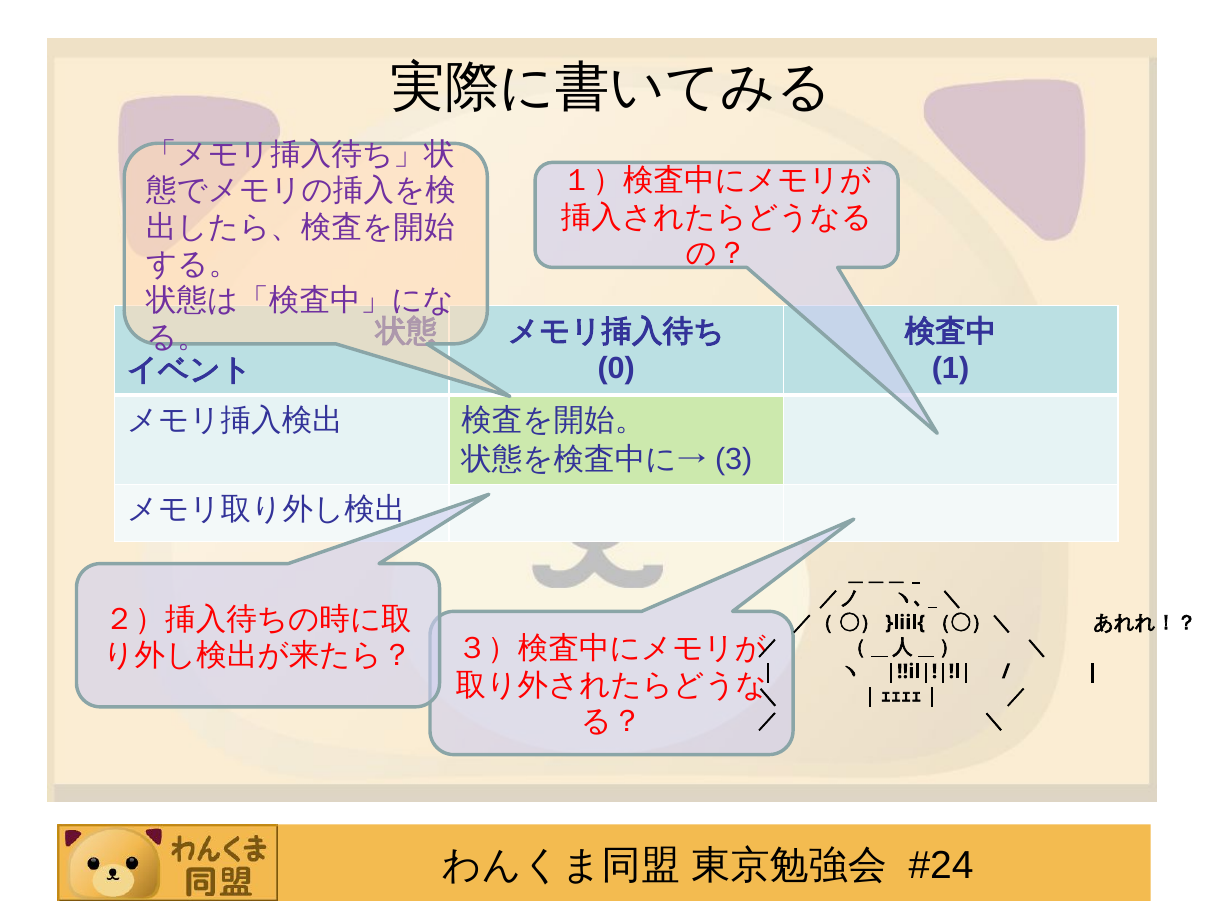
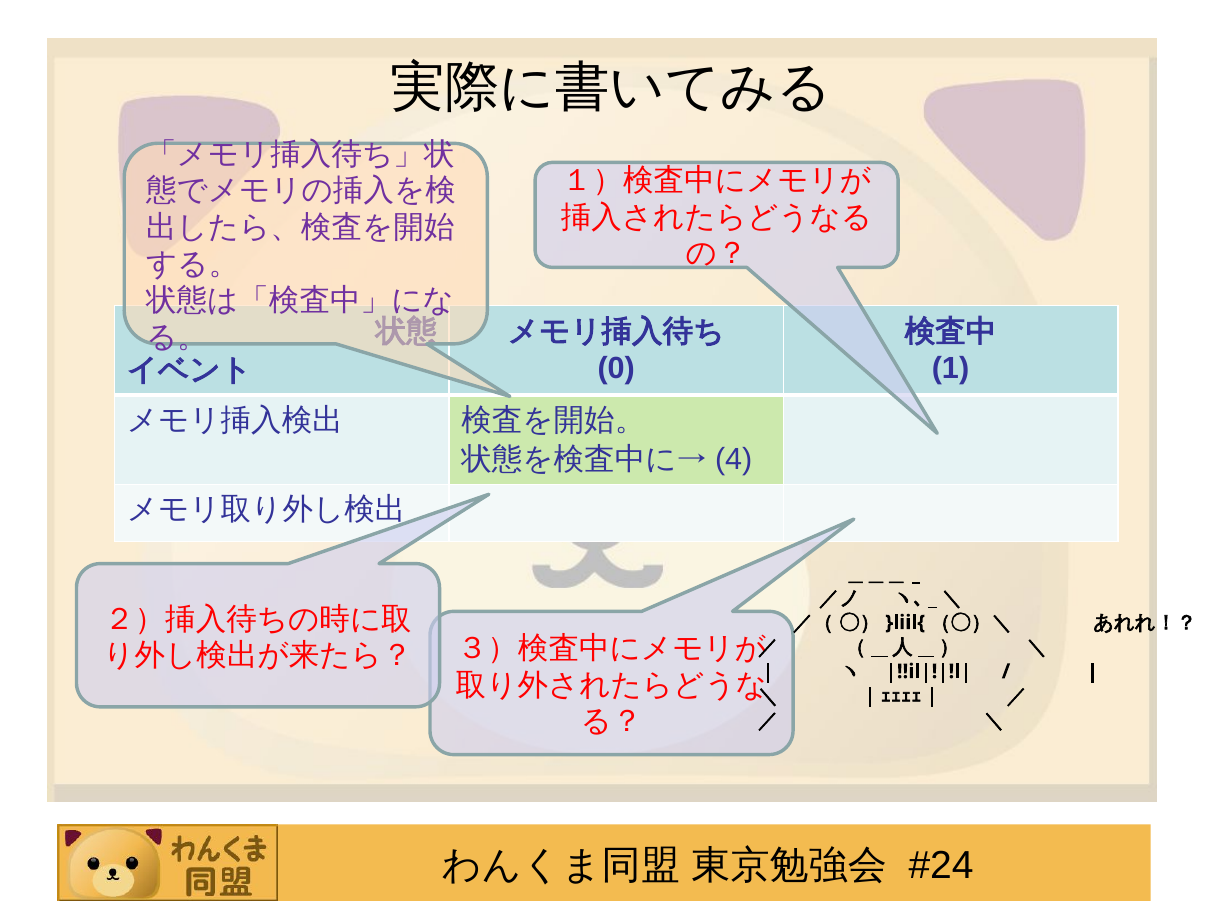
3: 3 -> 4 (734, 459)
